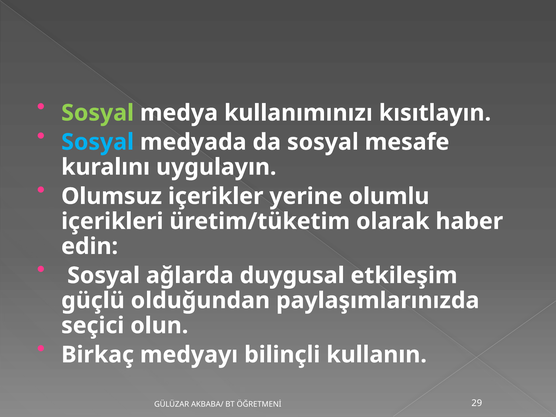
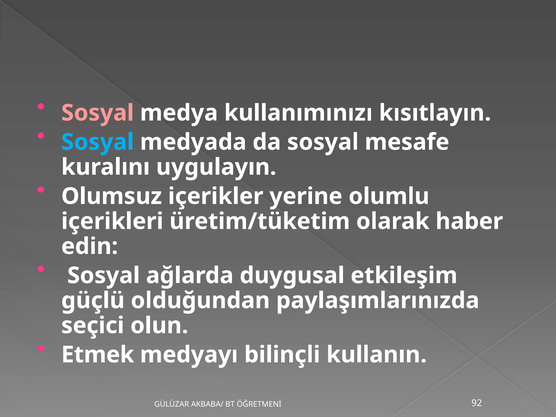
Sosyal colour: light green -> pink (98, 113)
Birkaç: Birkaç -> Etmek (98, 355)
29: 29 -> 92 (477, 403)
